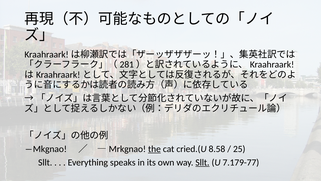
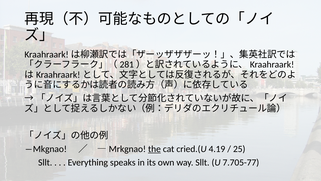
8.58: 8.58 -> 4.19 (217, 149)
Sllt underline: present -> none (202, 162)
7.179-77: 7.179-77 -> 7.705-77 (241, 162)
